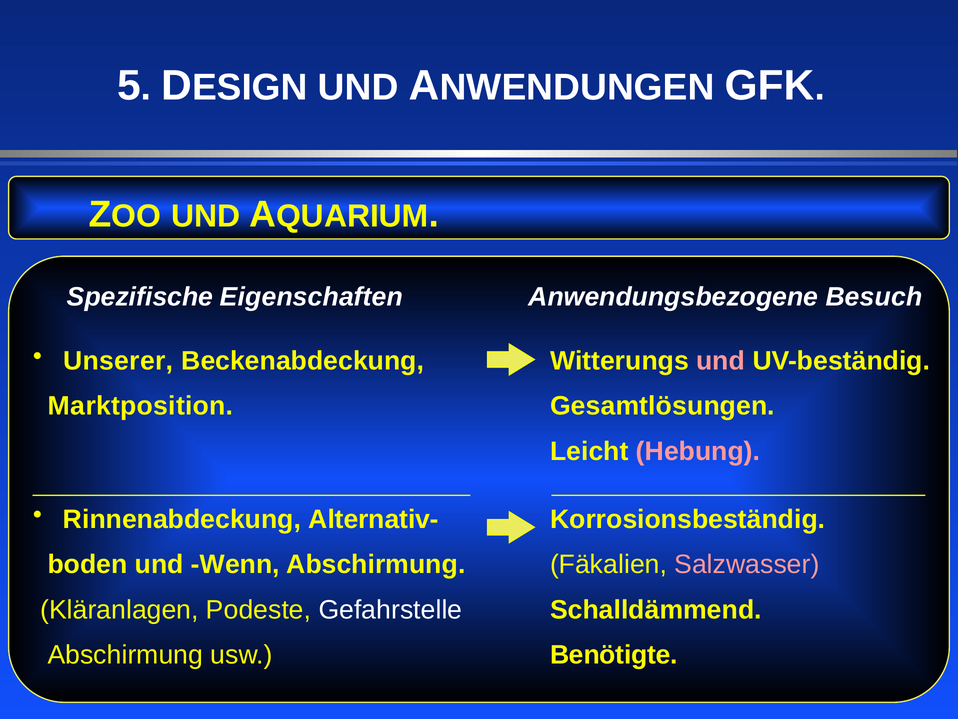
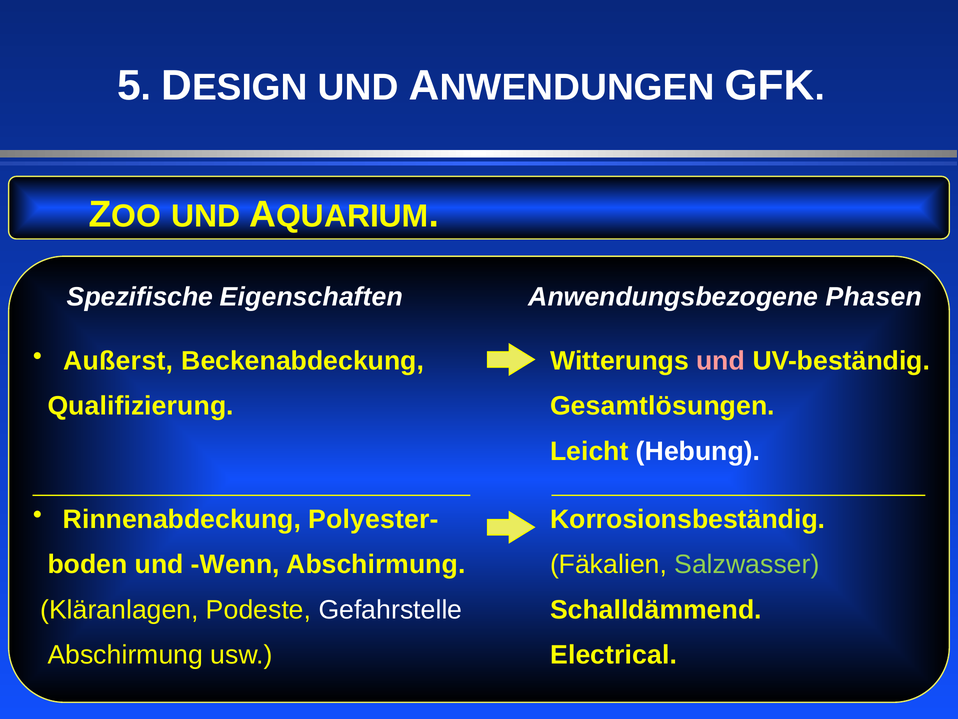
Besuch: Besuch -> Phasen (874, 297)
Unserer: Unserer -> Außerst (118, 360)
Marktposition: Marktposition -> Qualifizierung (141, 406)
Hebung colour: pink -> white (698, 451)
Alternativ-: Alternativ- -> Polyester- (374, 519)
Salzwasser colour: pink -> light green (747, 564)
Benötigte: Benötigte -> Electrical (614, 655)
